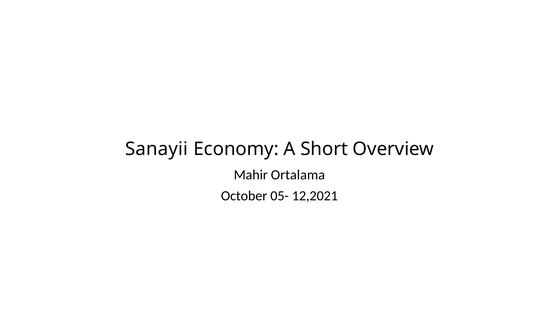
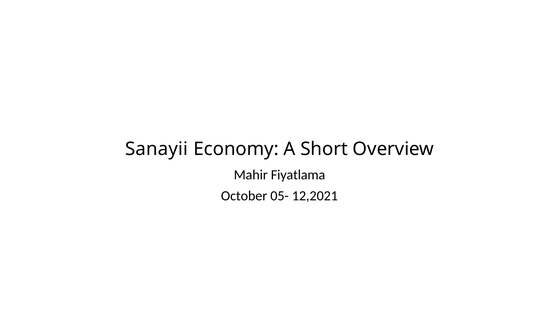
Ortalama: Ortalama -> Fiyatlama (298, 175)
